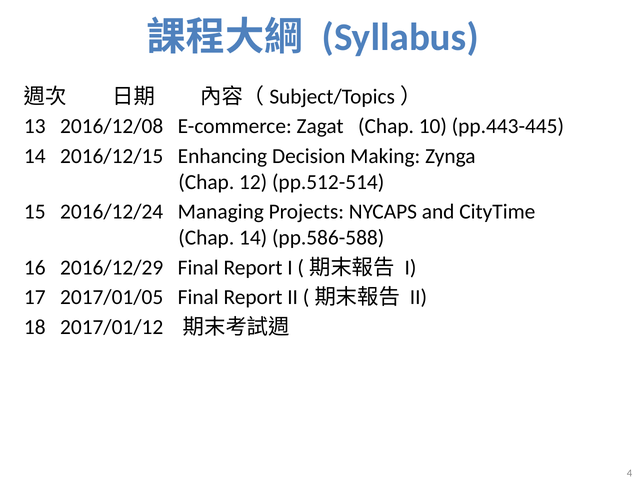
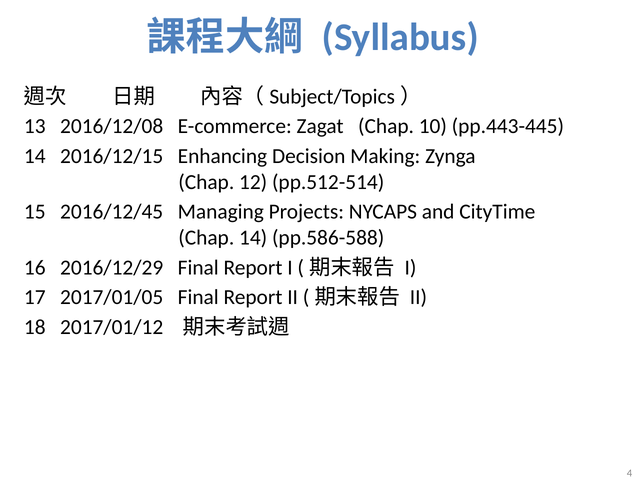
2016/12/24: 2016/12/24 -> 2016/12/45 (112, 212)
